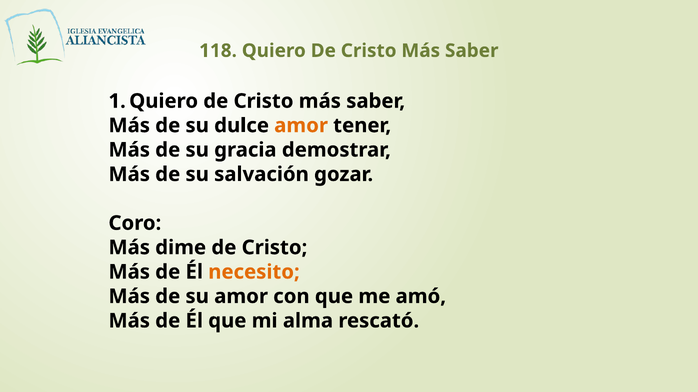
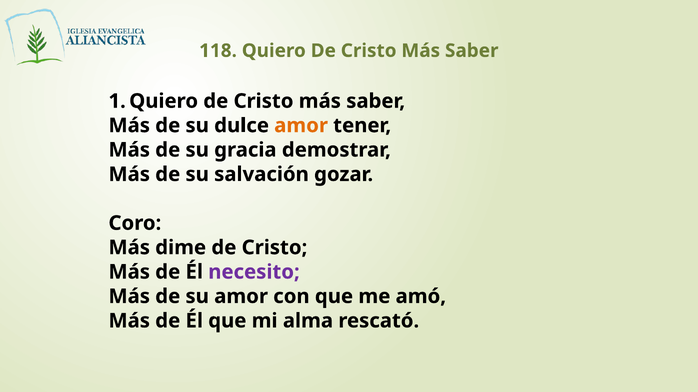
necesito colour: orange -> purple (254, 272)
